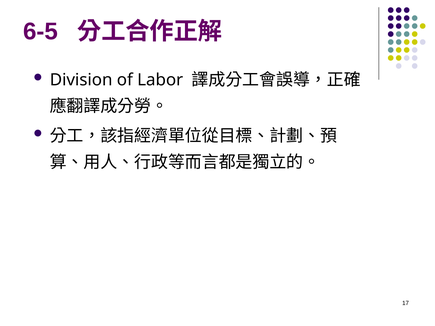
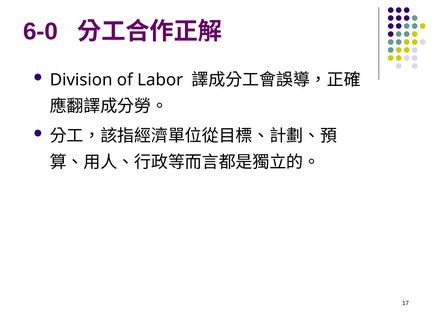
6-5: 6-5 -> 6-0 (41, 32)
